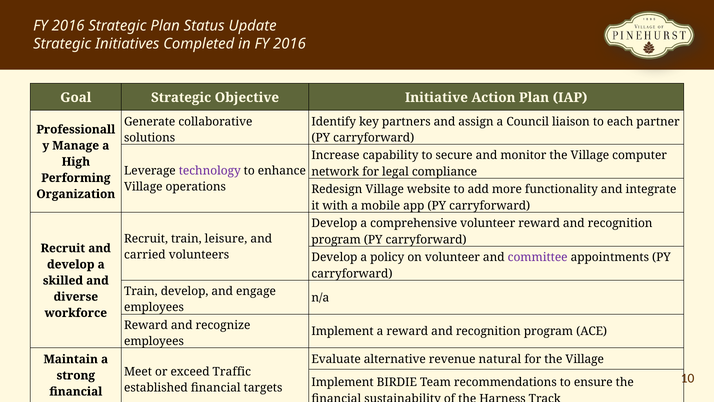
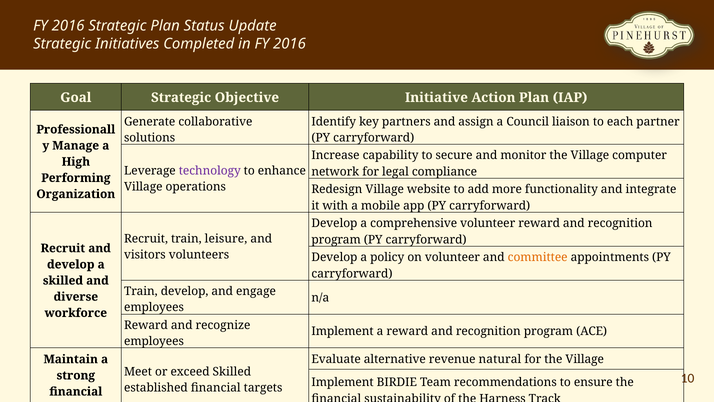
carried: carried -> visitors (145, 255)
committee colour: purple -> orange (538, 257)
exceed Traffic: Traffic -> Skilled (232, 371)
